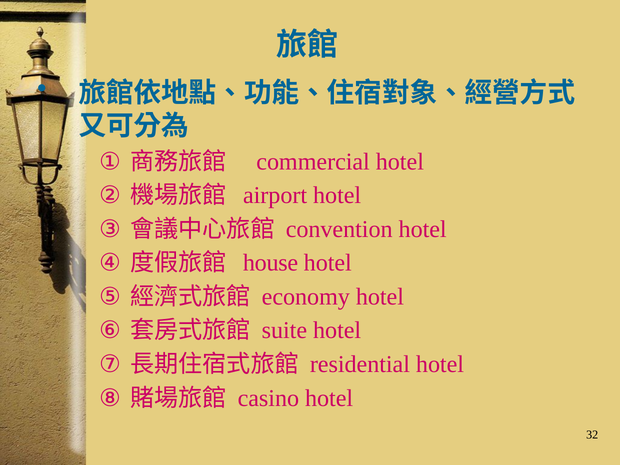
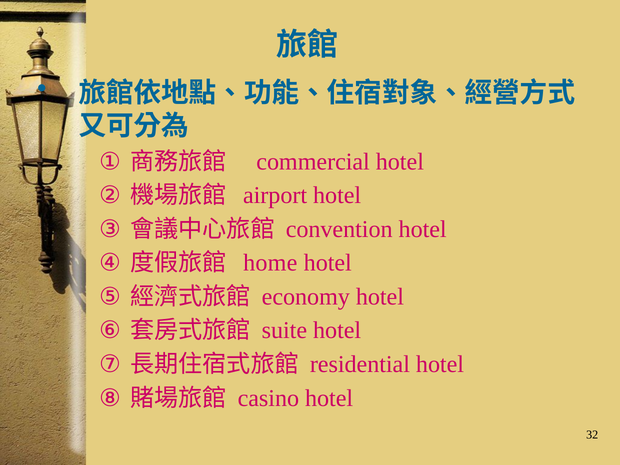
house: house -> home (270, 263)
